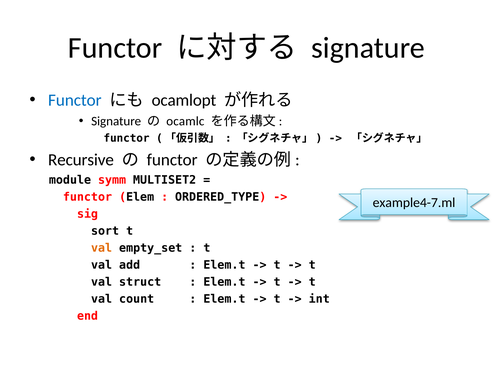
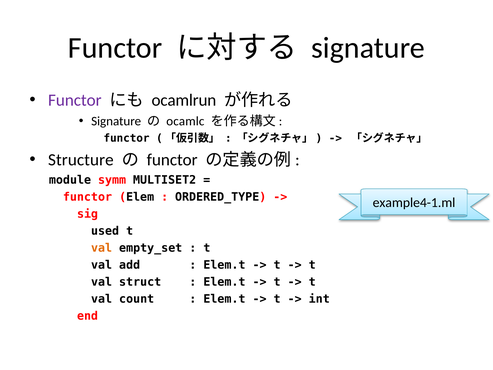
Functor colour: blue -> purple (75, 100)
ocamlopt: ocamlopt -> ocamlrun (184, 100)
Recursive: Recursive -> Structure (81, 160)
example4-7.ml: example4-7.ml -> example4-1.ml (414, 202)
sort: sort -> used (105, 231)
